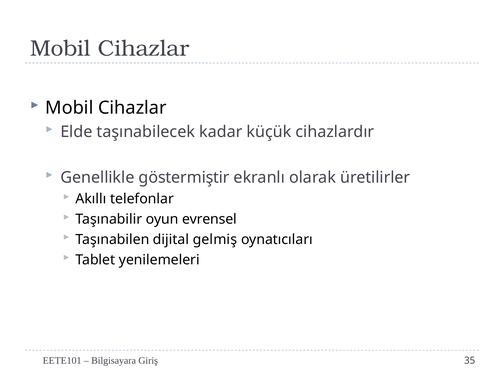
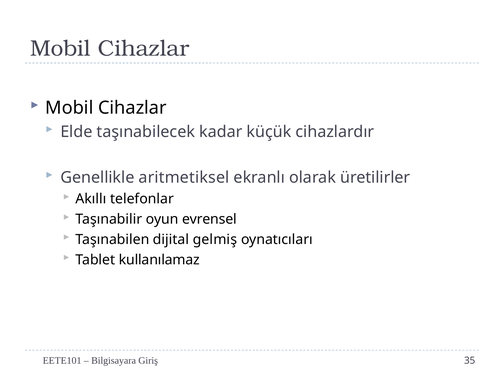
göstermiştir: göstermiştir -> aritmetiksel (184, 177)
yenilemeleri: yenilemeleri -> kullanılamaz (159, 260)
